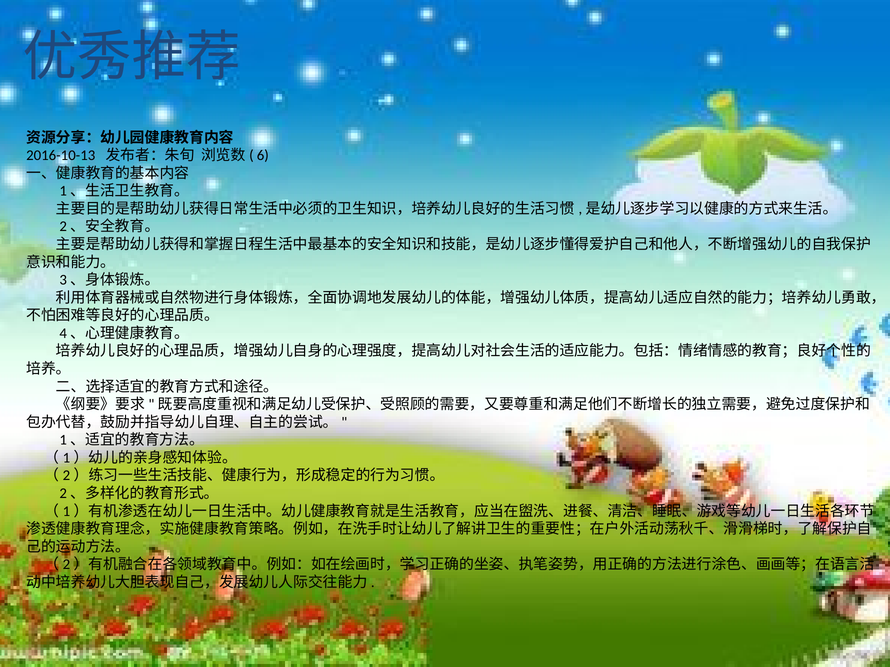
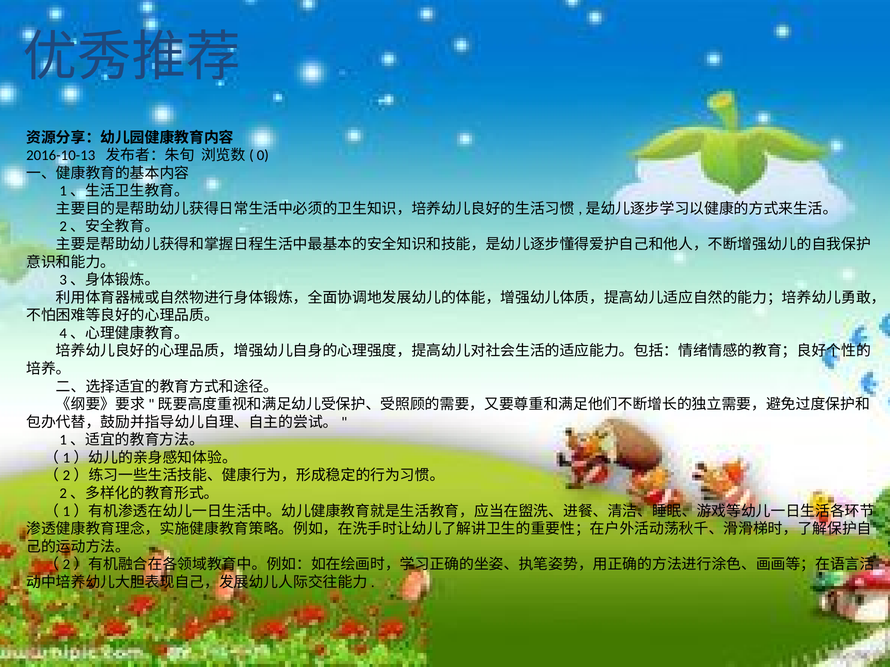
6: 6 -> 0 (263, 156)
